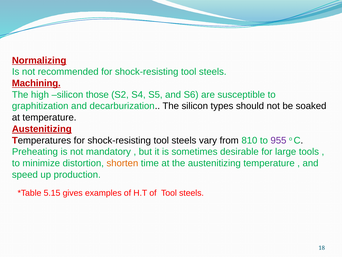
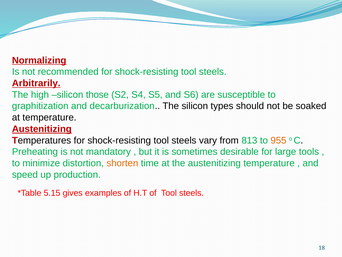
Machining: Machining -> Arbitrarily (36, 83)
810: 810 -> 813 (249, 140)
955 colour: purple -> orange (278, 140)
